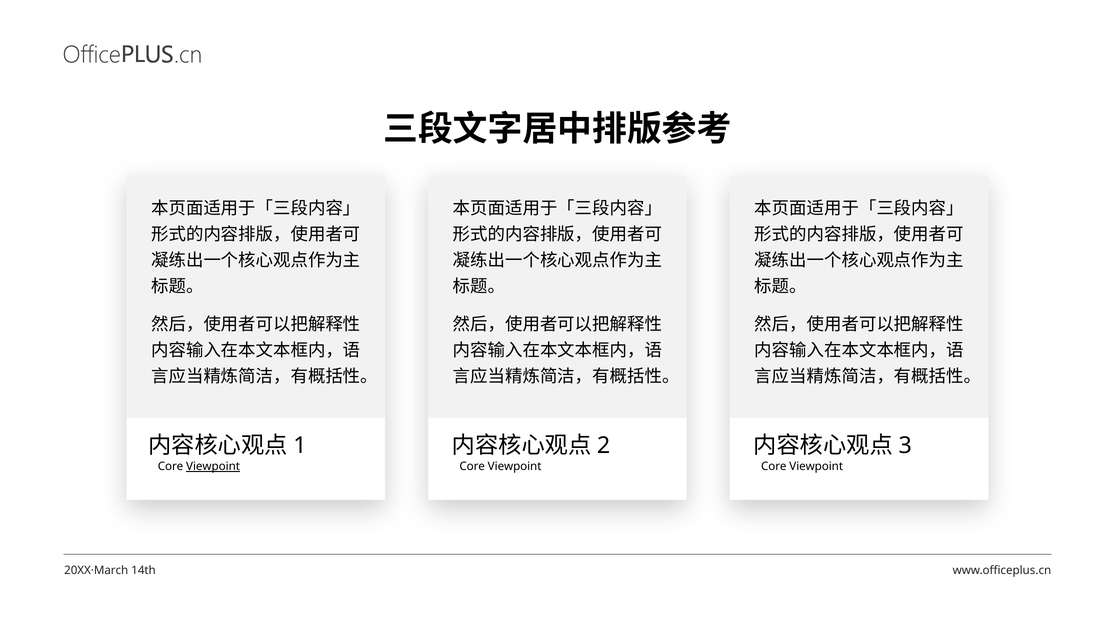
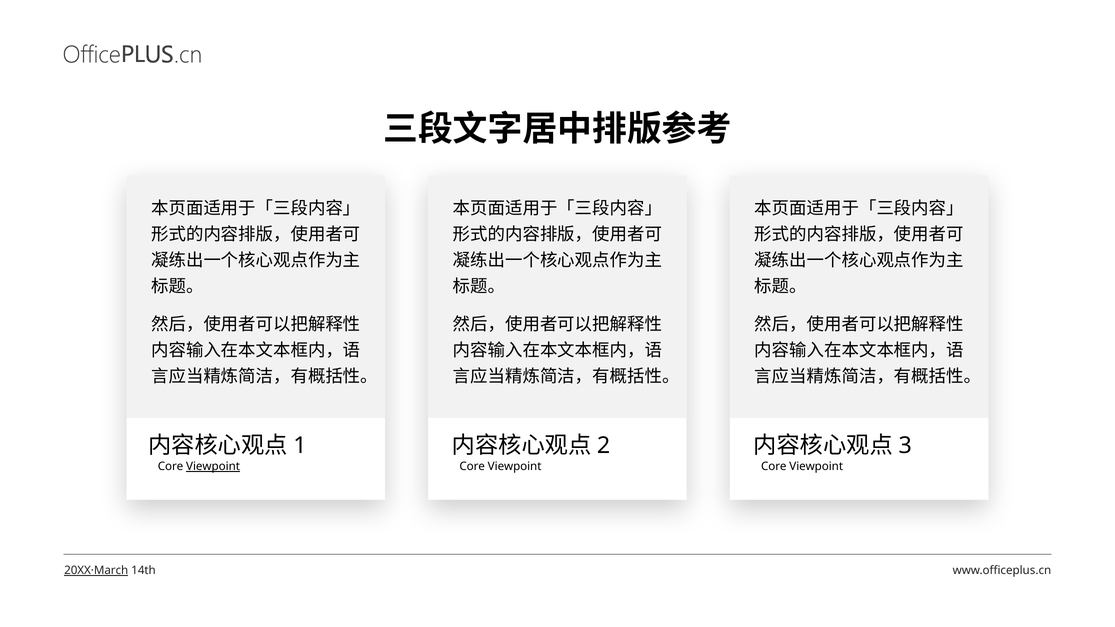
20XX·March underline: none -> present (96, 571)
